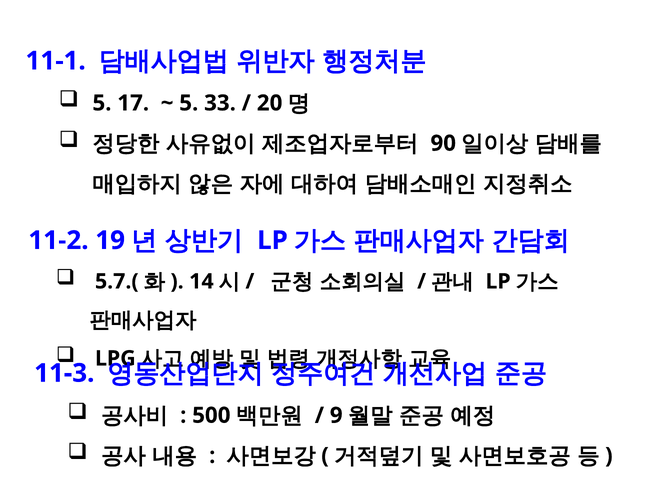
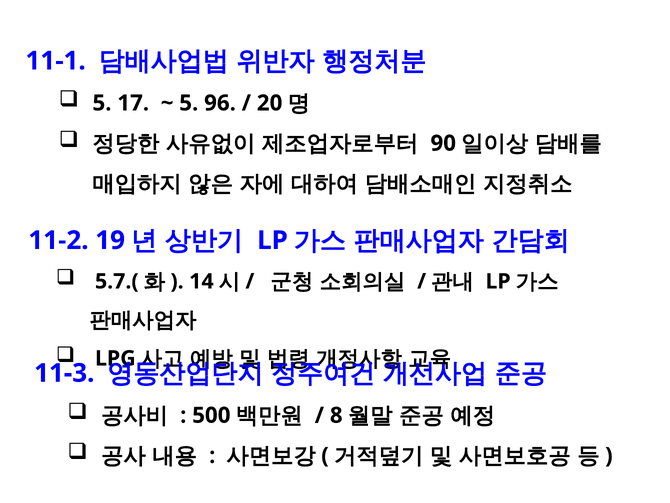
33: 33 -> 96 (220, 103)
9: 9 -> 8 (336, 415)
